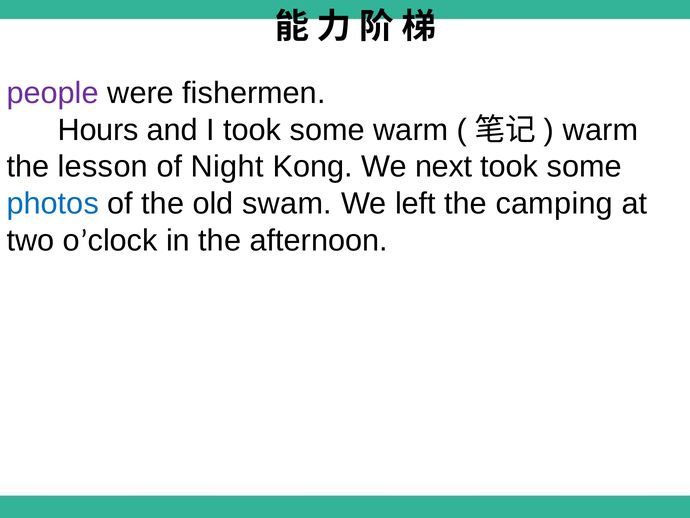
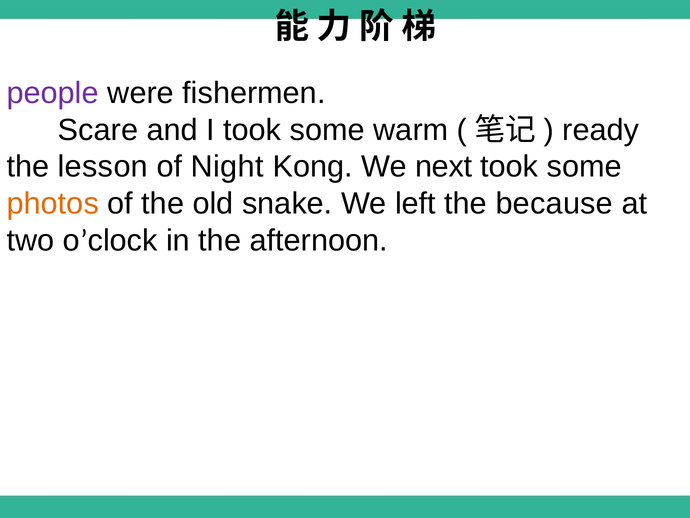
Hours: Hours -> Scare (98, 130)
warm: warm -> ready (601, 130)
photos colour: blue -> orange (53, 203)
swam: swam -> snake (287, 203)
camping: camping -> because (554, 203)
